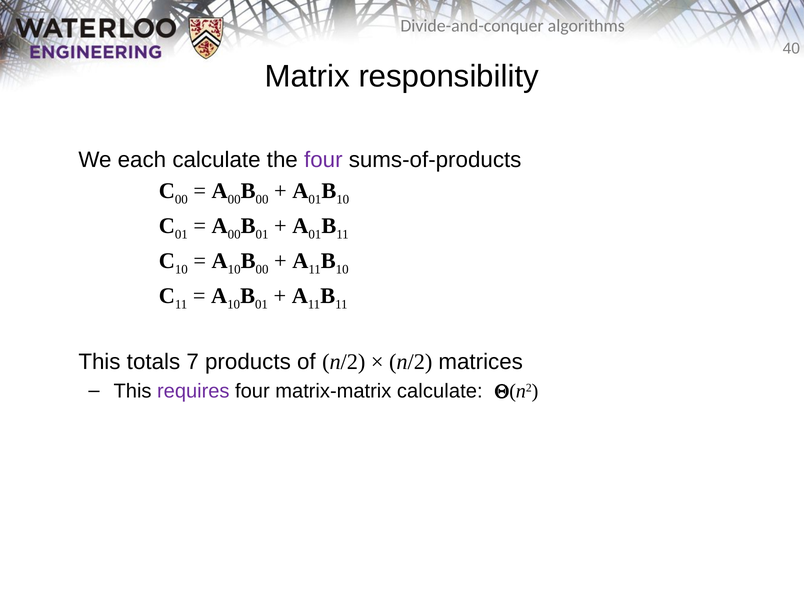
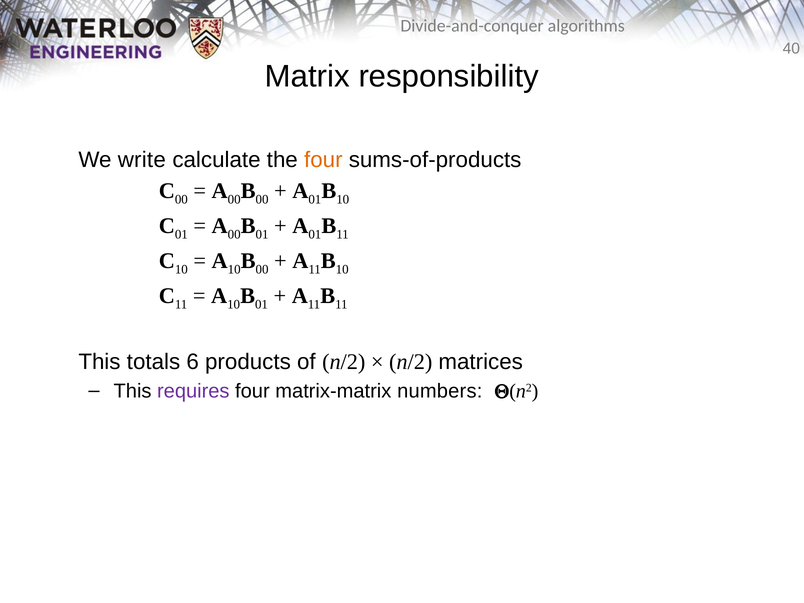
each: each -> write (142, 160)
four colour: purple -> orange (323, 160)
7: 7 -> 6 (193, 362)
matrix-matrix calculate: calculate -> numbers (440, 391)
